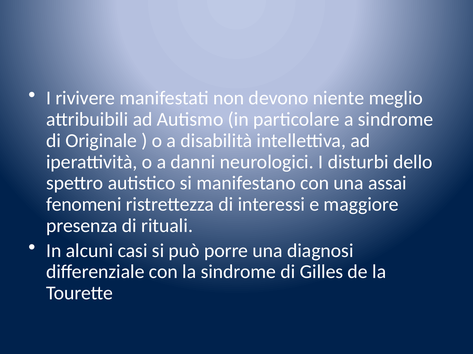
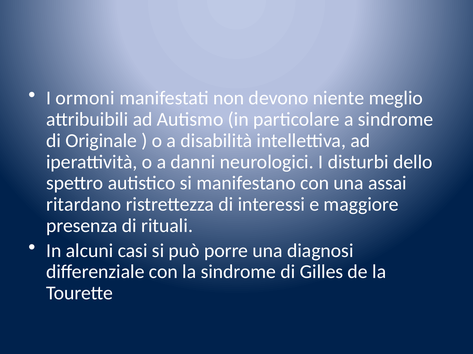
rivivere: rivivere -> ormoni (85, 98)
fenomeni: fenomeni -> ritardano (84, 205)
